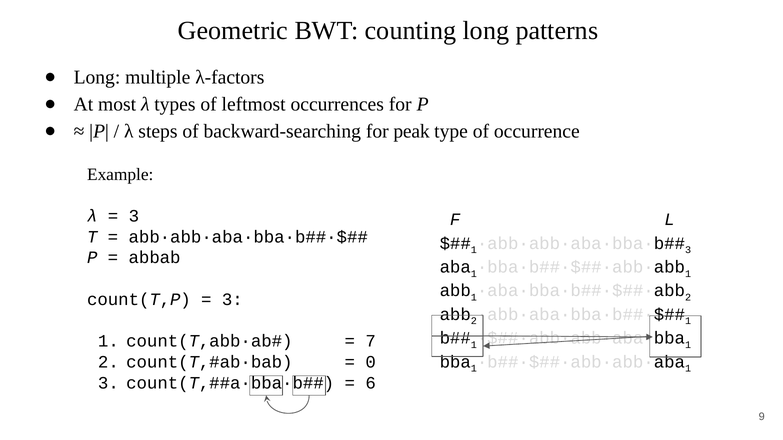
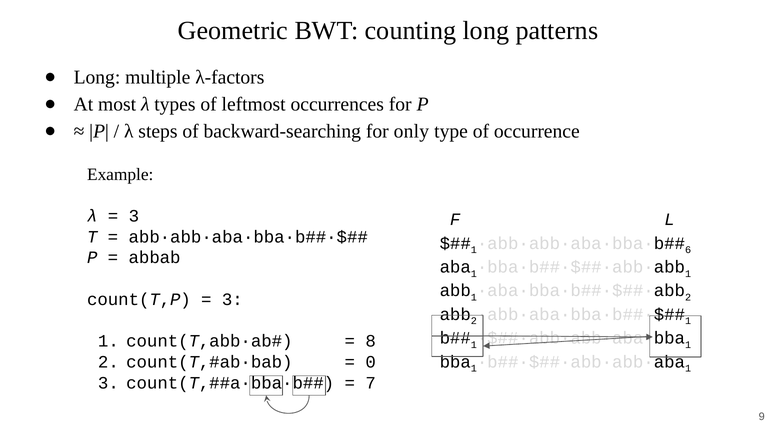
peak: peak -> only (411, 131)
3: 3 -> 6 (688, 250)
7: 7 -> 8 (371, 341)
6: 6 -> 7 (371, 383)
